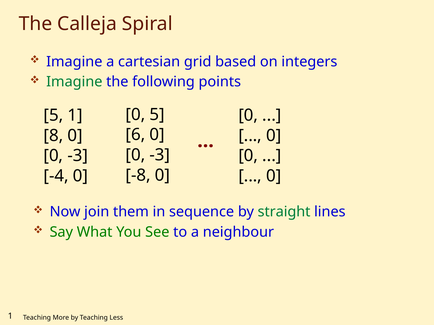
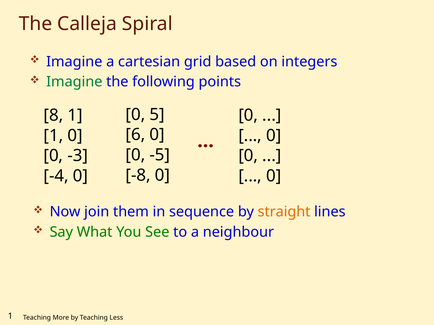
5: 5 -> 8 (53, 115)
8: 8 -> 1 (53, 136)
-3: -3 -> -5 (160, 155)
straight colour: green -> orange (284, 212)
